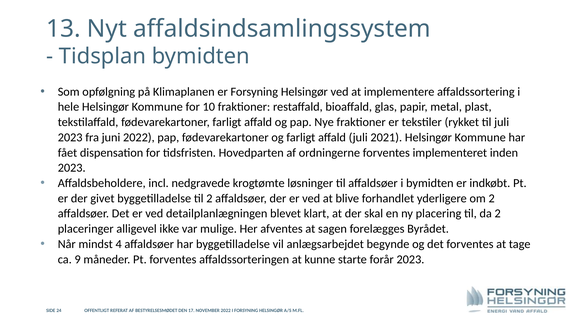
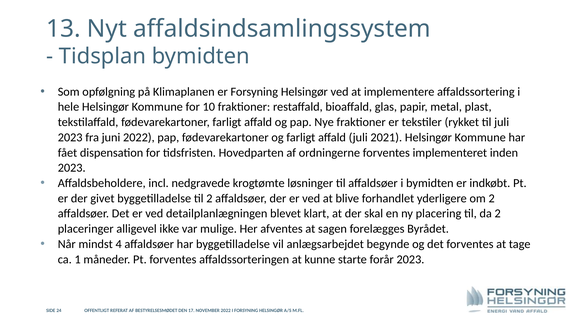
9: 9 -> 1 (78, 260)
